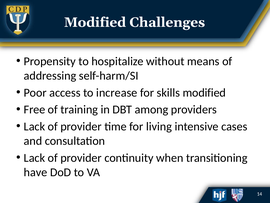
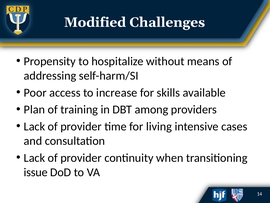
skills modified: modified -> available (204, 92)
Free: Free -> Plan (34, 109)
have: have -> issue (36, 172)
